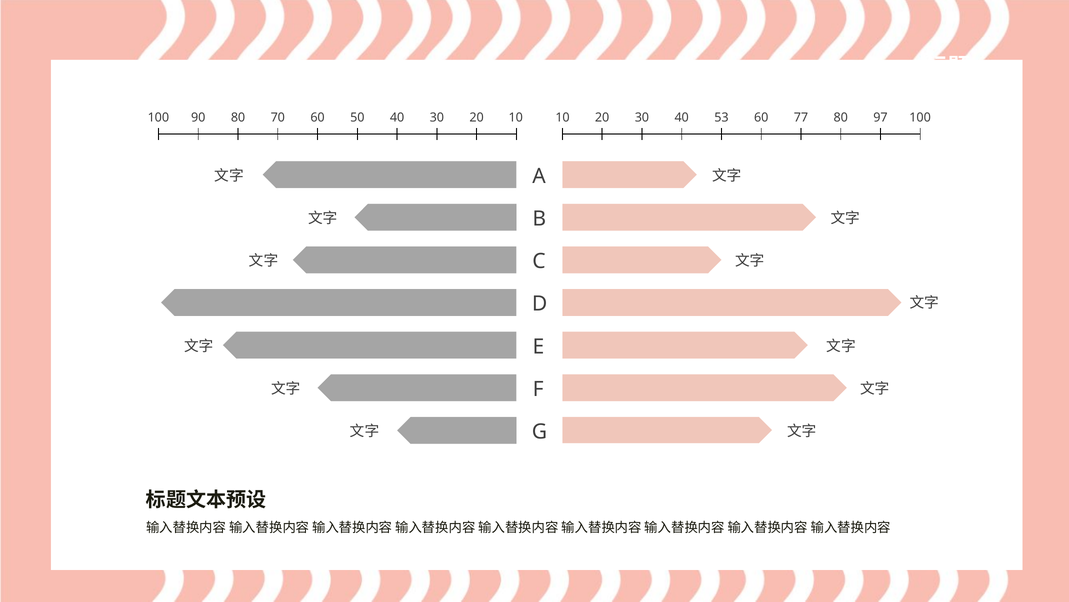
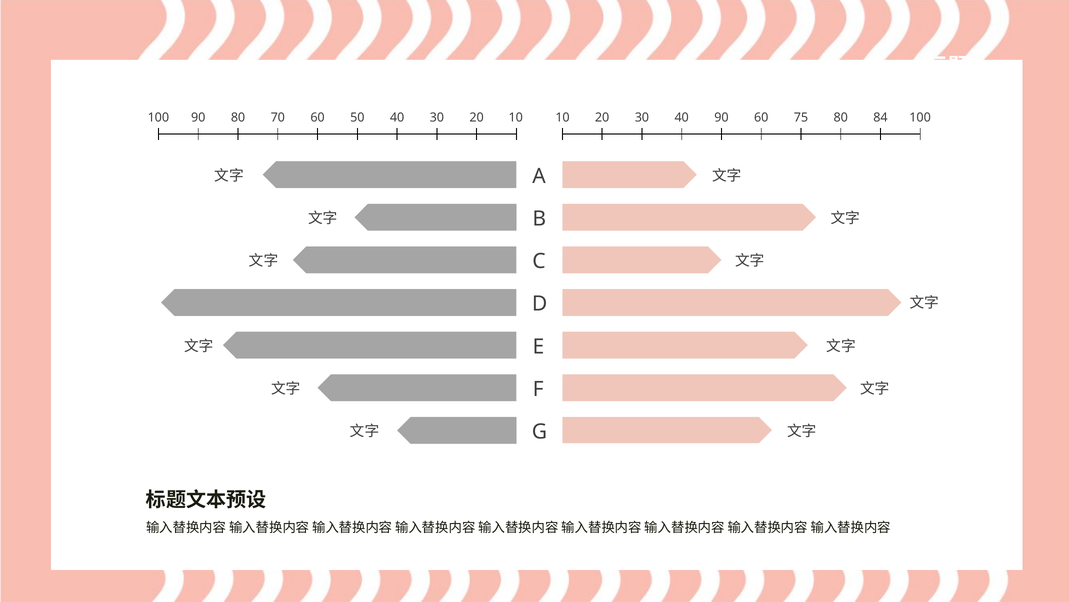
40 53: 53 -> 90 (721, 117)
77: 77 -> 75 (801, 117)
97: 97 -> 84 (881, 117)
